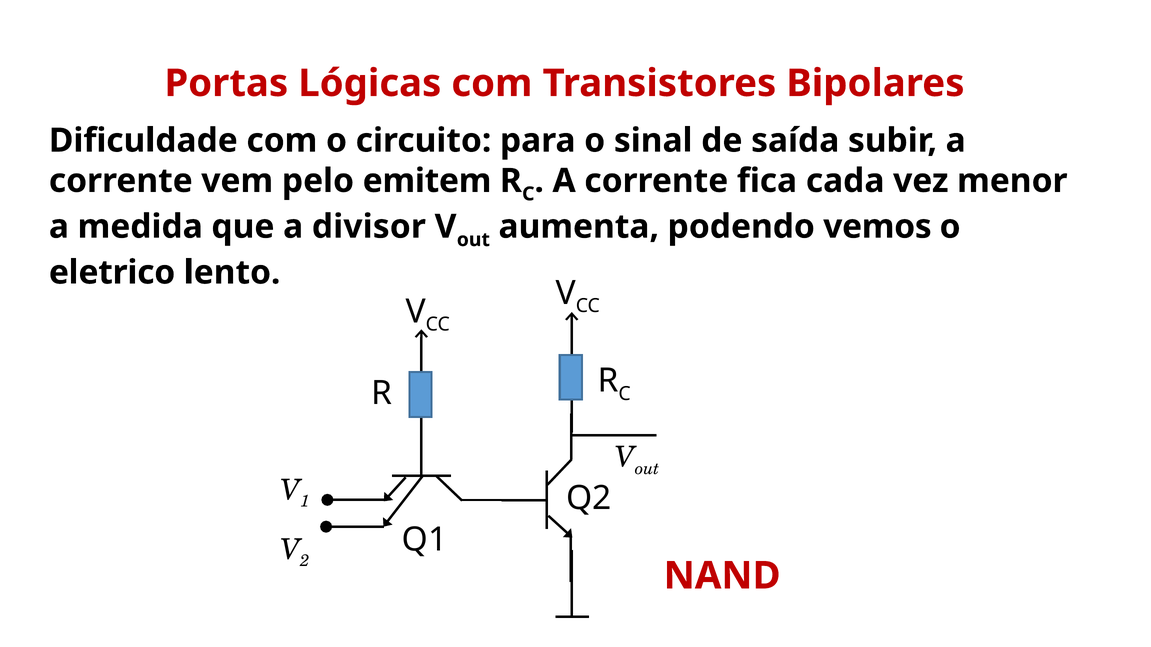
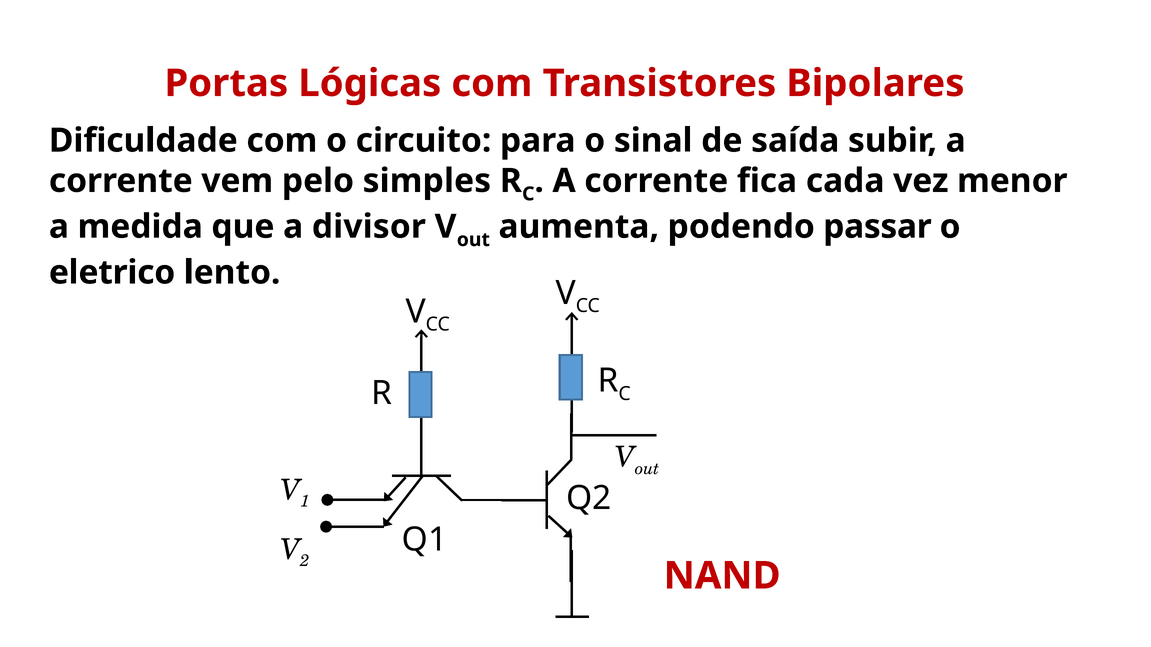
emitem: emitem -> simples (427, 181)
vemos: vemos -> passar (877, 227)
